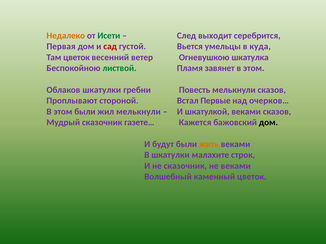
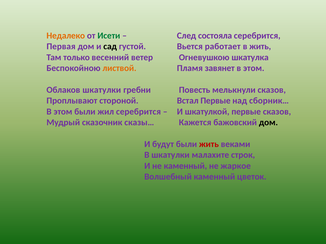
выходит: выходит -> состояла (215, 36)
сад colour: red -> black (110, 47)
умельцы: умельцы -> работает (223, 47)
в куда: куда -> жить (260, 47)
Там цветок: цветок -> только (77, 57)
листвой colour: green -> orange (119, 68)
очерков…: очерков… -> сборник… (269, 101)
жил мелькнули: мелькнули -> серебрится (138, 112)
шкатулкой веками: веками -> первые (246, 112)
газете…: газете… -> сказы… (139, 123)
жить colour: orange -> red (209, 144)
не сказочник: сказочник -> каменный (185, 166)
не веками: веками -> жаркое (236, 166)
